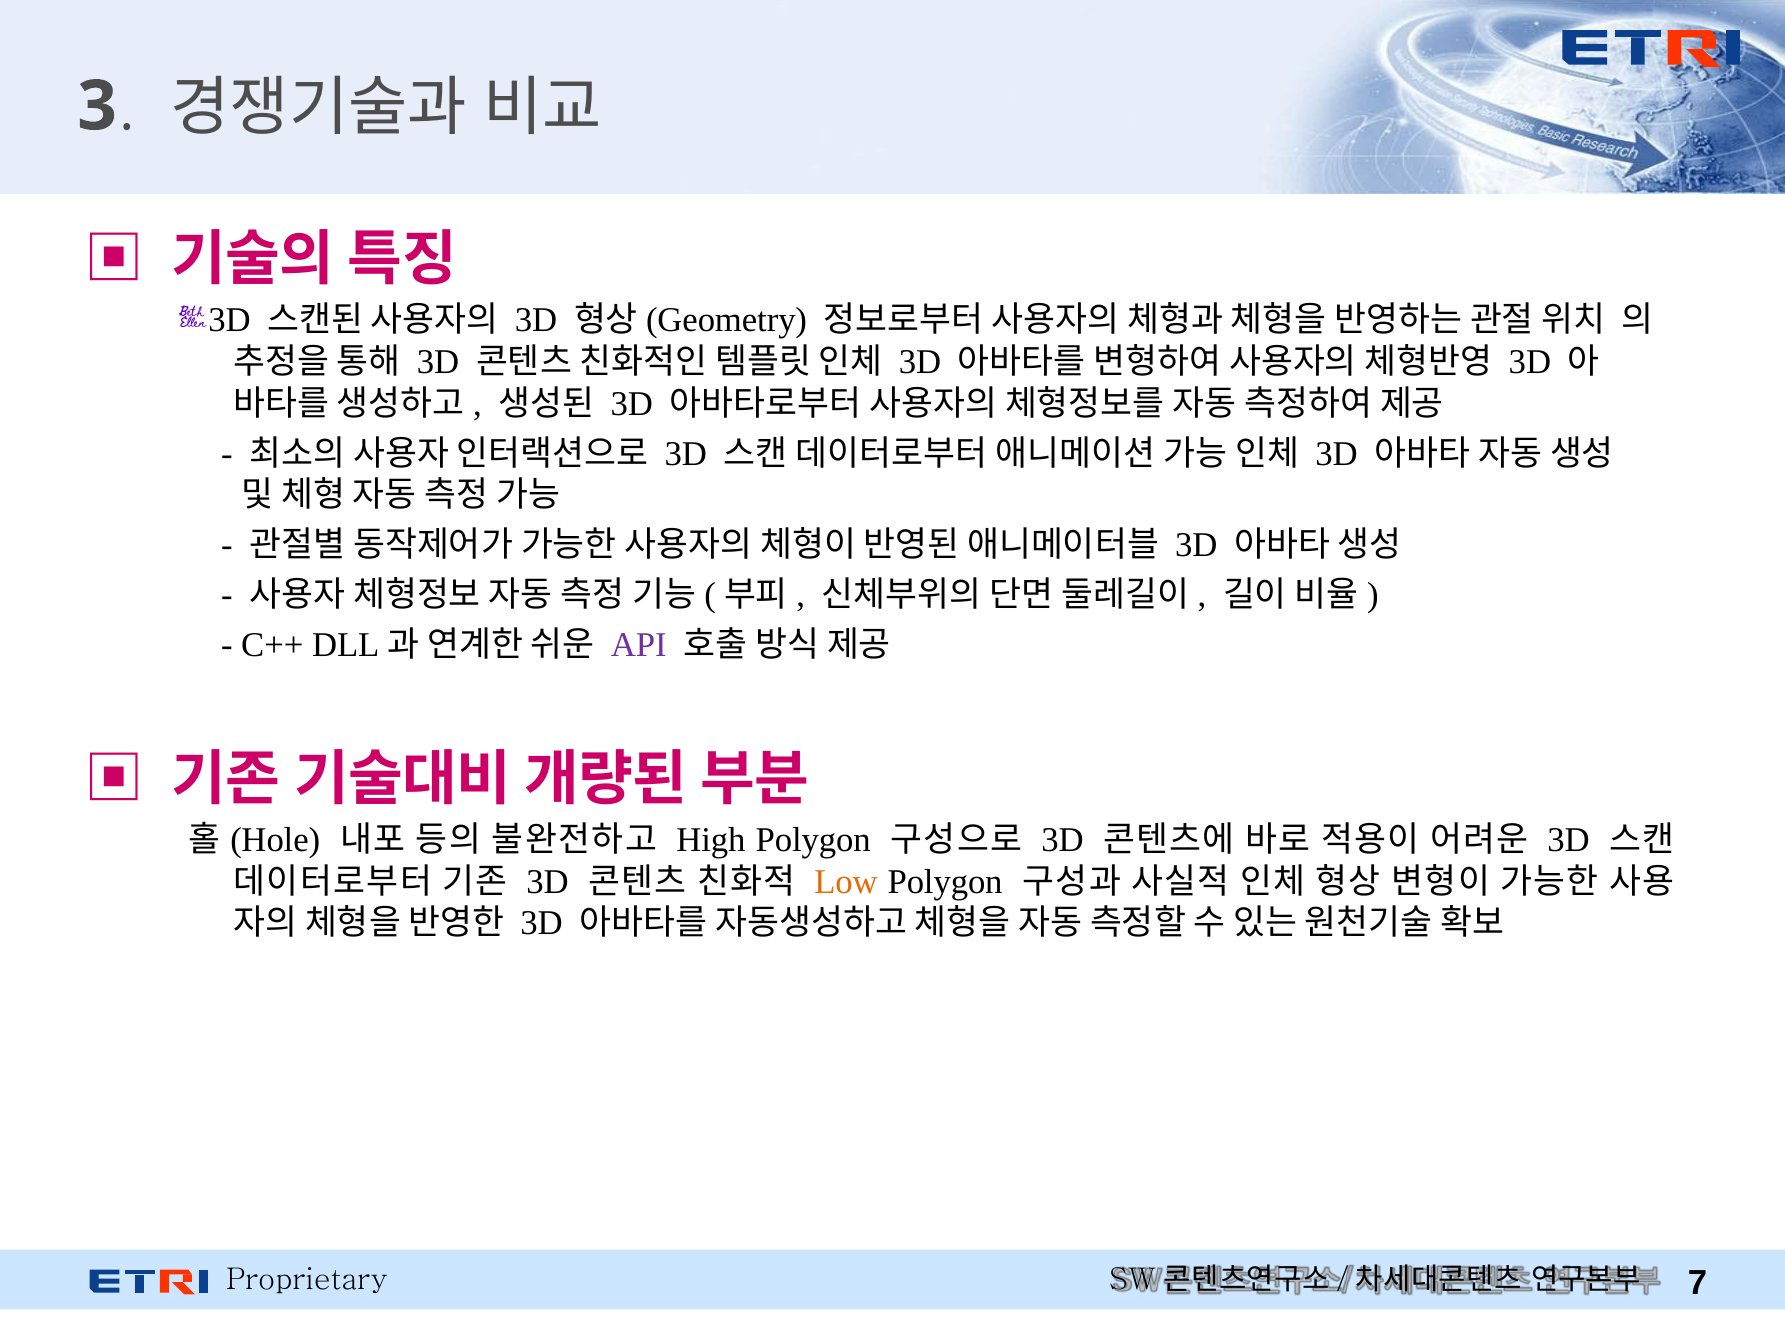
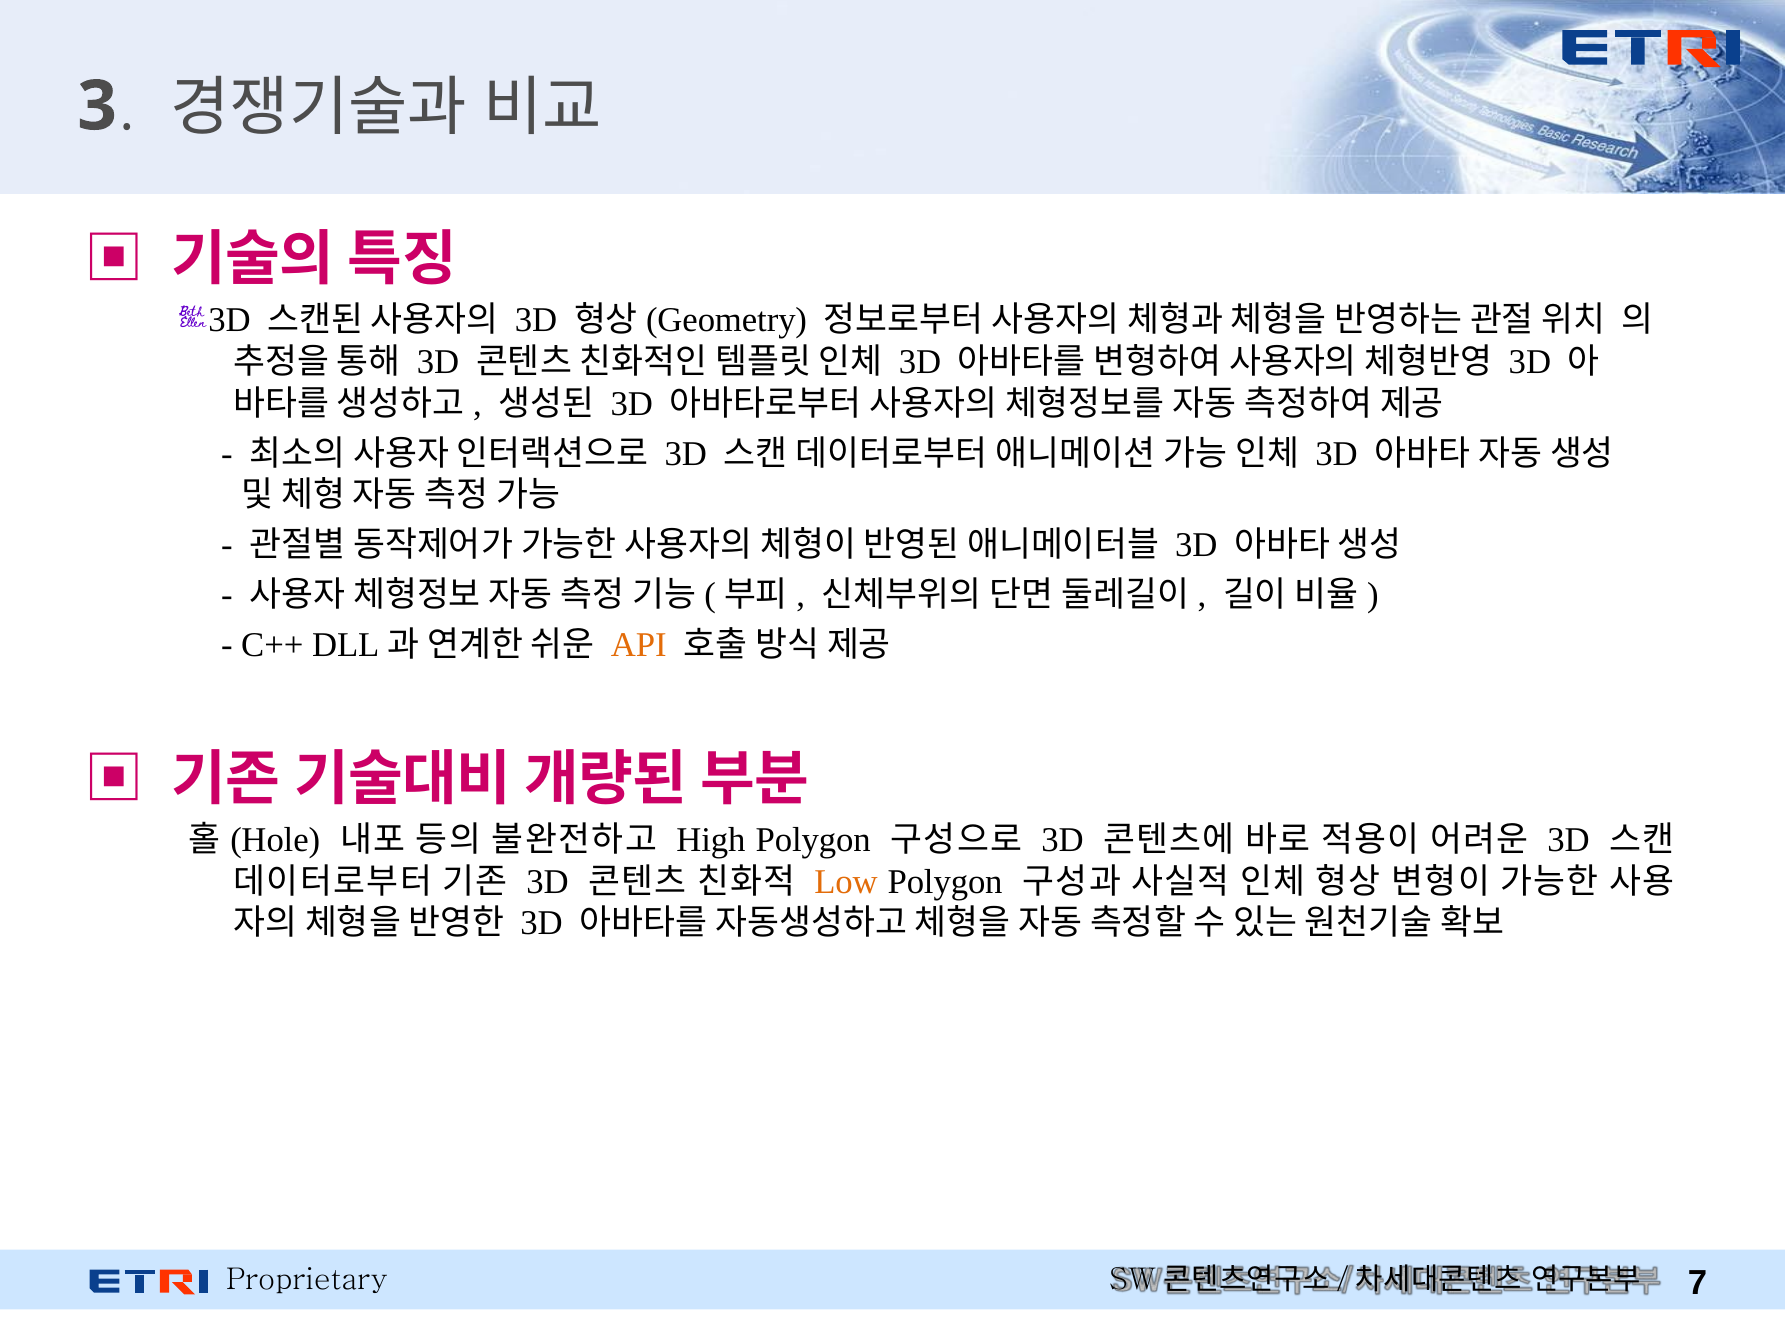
API colour: purple -> orange (639, 645)
